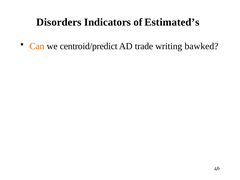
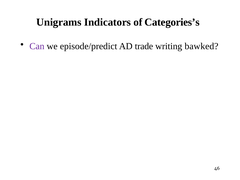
Disorders: Disorders -> Unigrams (59, 22)
Estimated’s: Estimated’s -> Categories’s (172, 22)
Can colour: orange -> purple (37, 46)
centroid/predict: centroid/predict -> episode/predict (89, 46)
